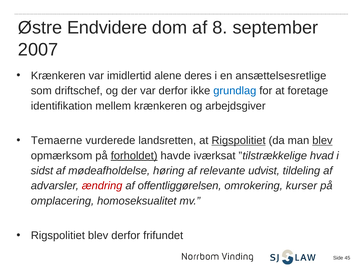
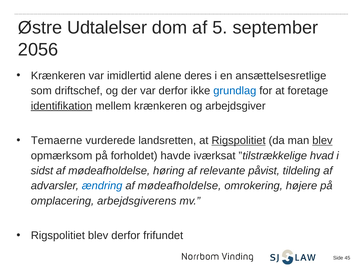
Endvidere: Endvidere -> Udtalelser (107, 28)
8: 8 -> 5 (220, 28)
2007: 2007 -> 2056 (38, 50)
identifikation underline: none -> present (62, 106)
forholdet underline: present -> none (134, 156)
udvist: udvist -> påvist (264, 171)
ændring colour: red -> blue (102, 186)
offentliggørelsen: offentliggørelsen -> mødeafholdelse (179, 186)
kurser: kurser -> højere (302, 186)
homoseksualitet: homoseksualitet -> arbejdsgiverens (137, 201)
